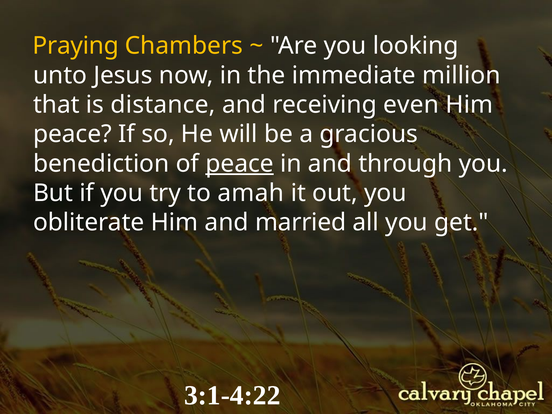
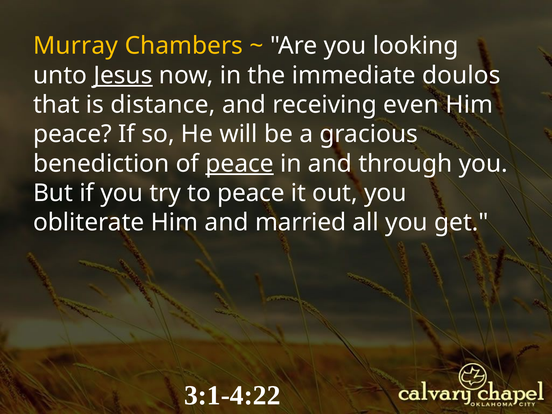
Praying: Praying -> Murray (76, 46)
Jesus underline: none -> present (123, 75)
million: million -> doulos (461, 75)
to amah: amah -> peace (251, 193)
